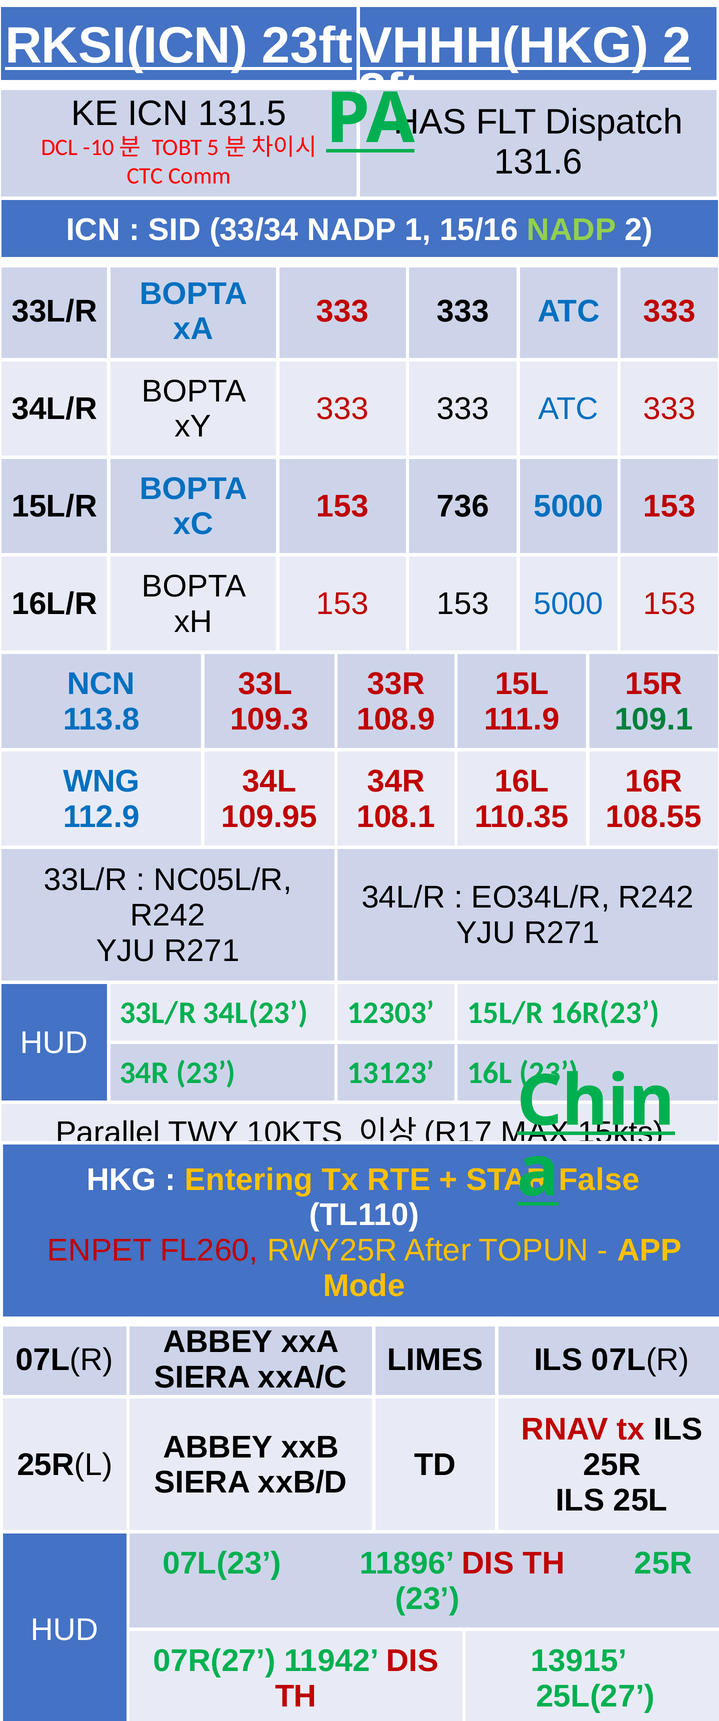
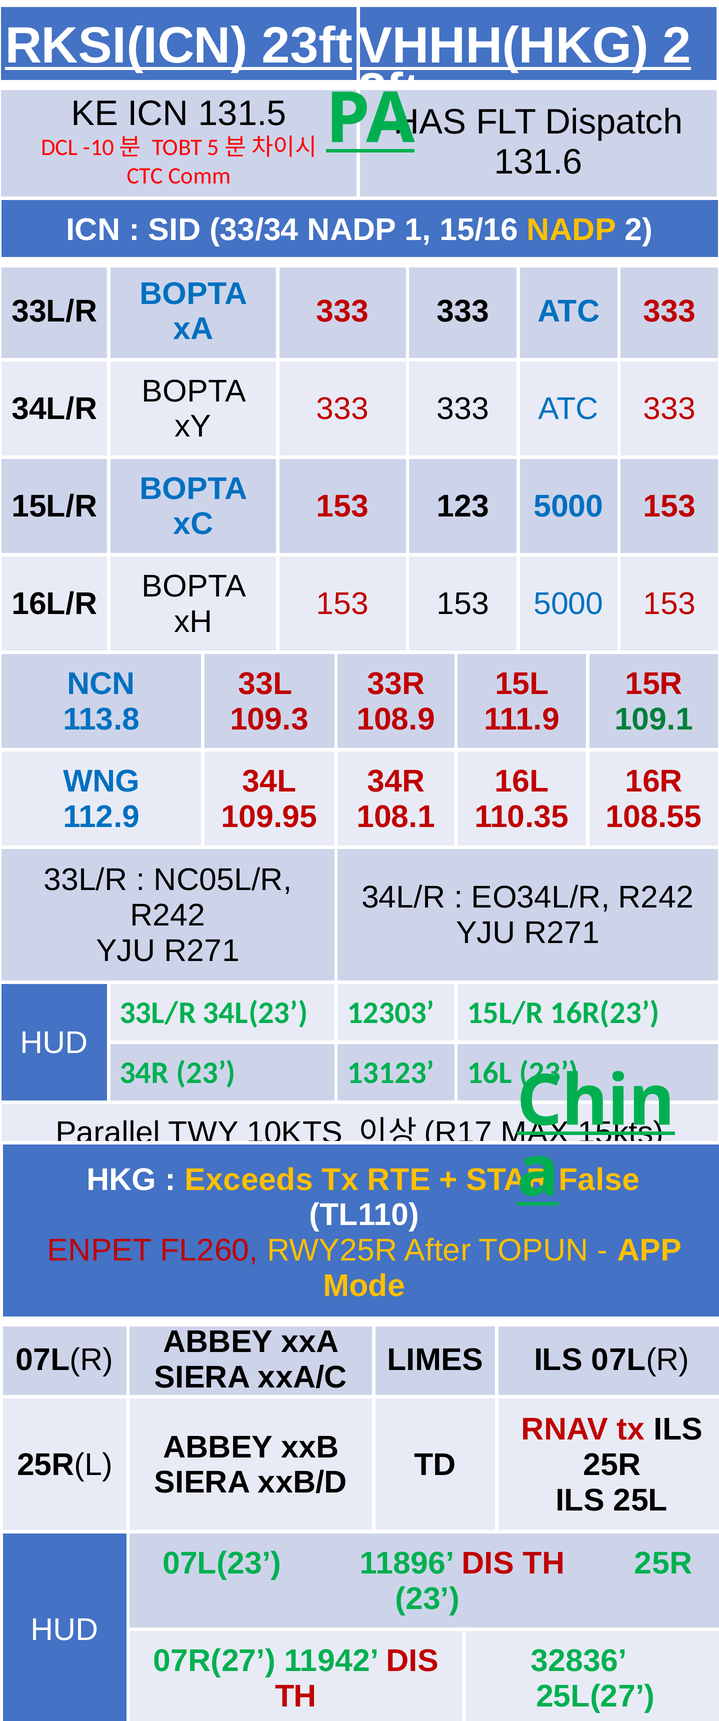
NADP colour: light green -> yellow (571, 230)
736: 736 -> 123 (463, 506)
Entering: Entering -> Exceeds (249, 1179)
13915: 13915 -> 32836 (579, 1660)
